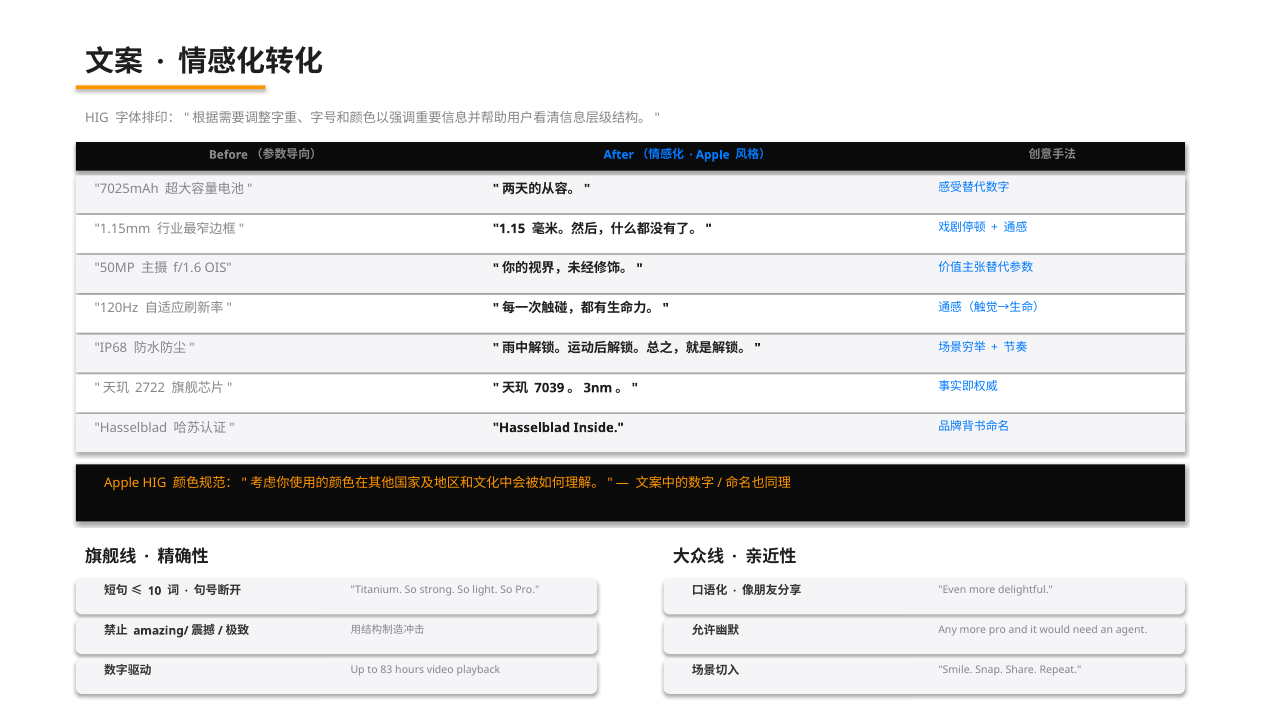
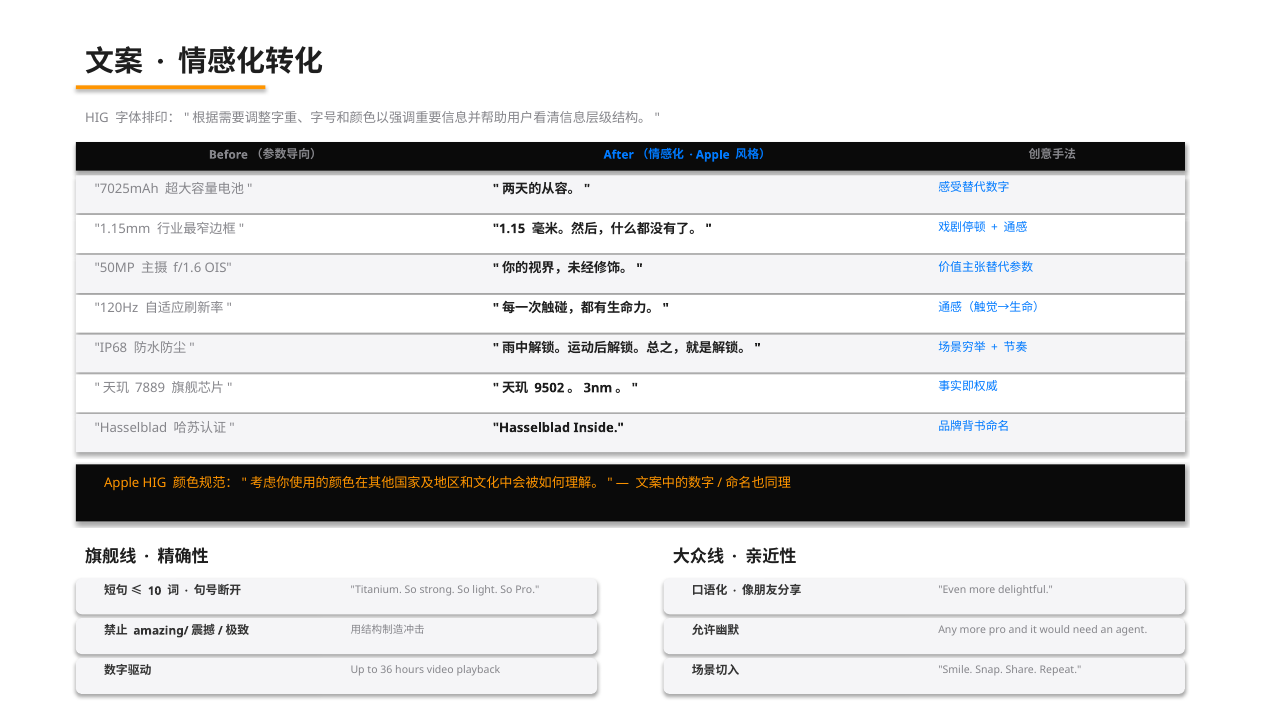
2722: 2722 -> 7889 (150, 388)
7039: 7039 -> 9502 (549, 388)
83: 83 -> 36 (386, 670)
